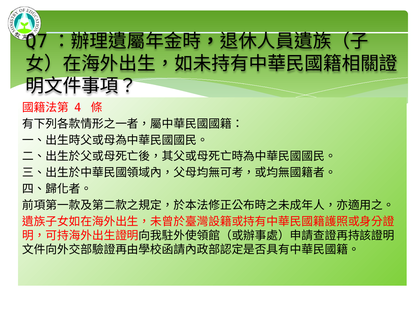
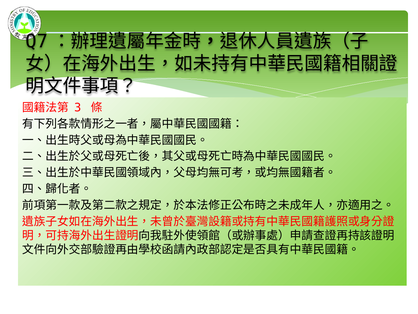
4: 4 -> 3 (78, 107)
